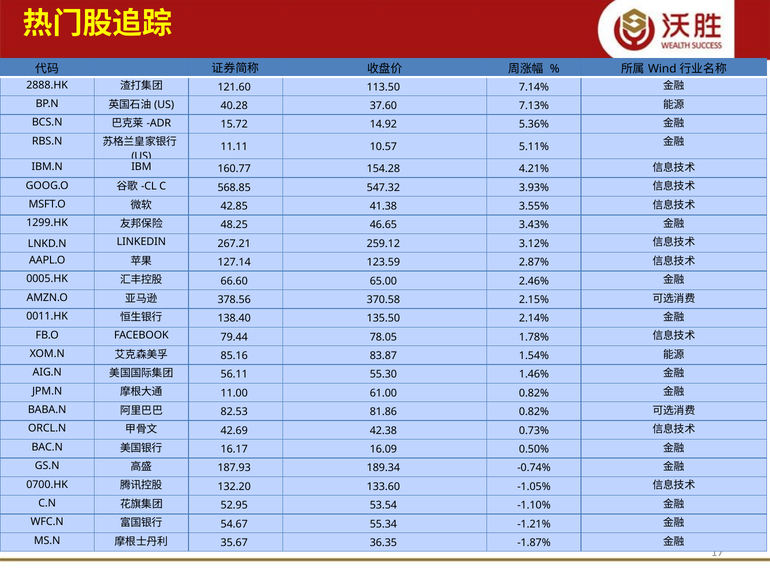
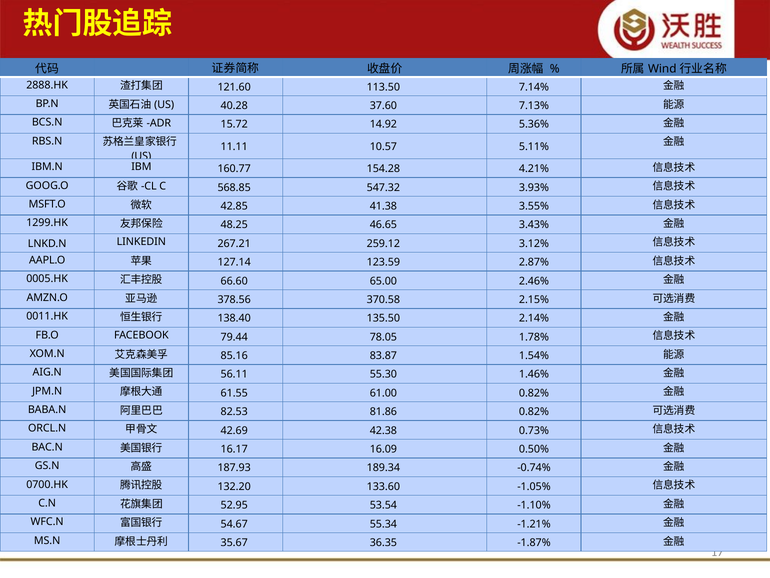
11.00: 11.00 -> 61.55 (234, 393)
